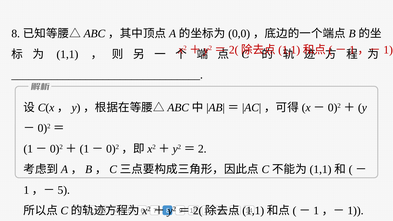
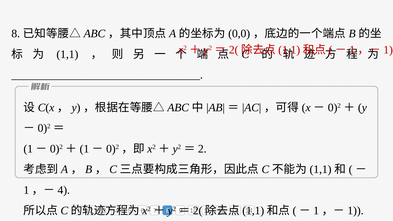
5: 5 -> 4 (64, 190)
